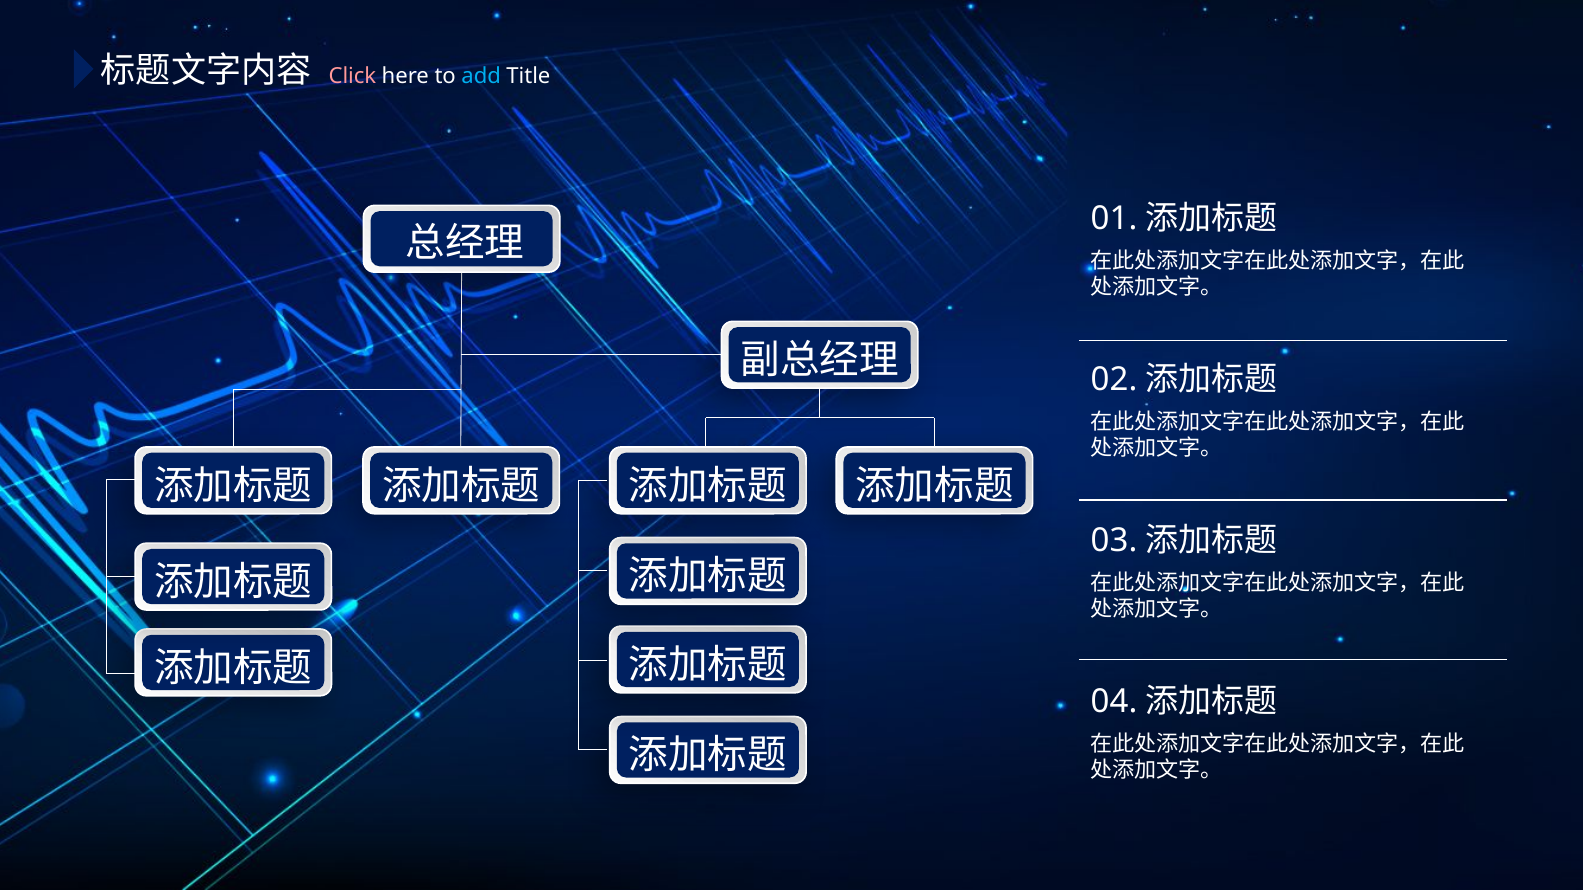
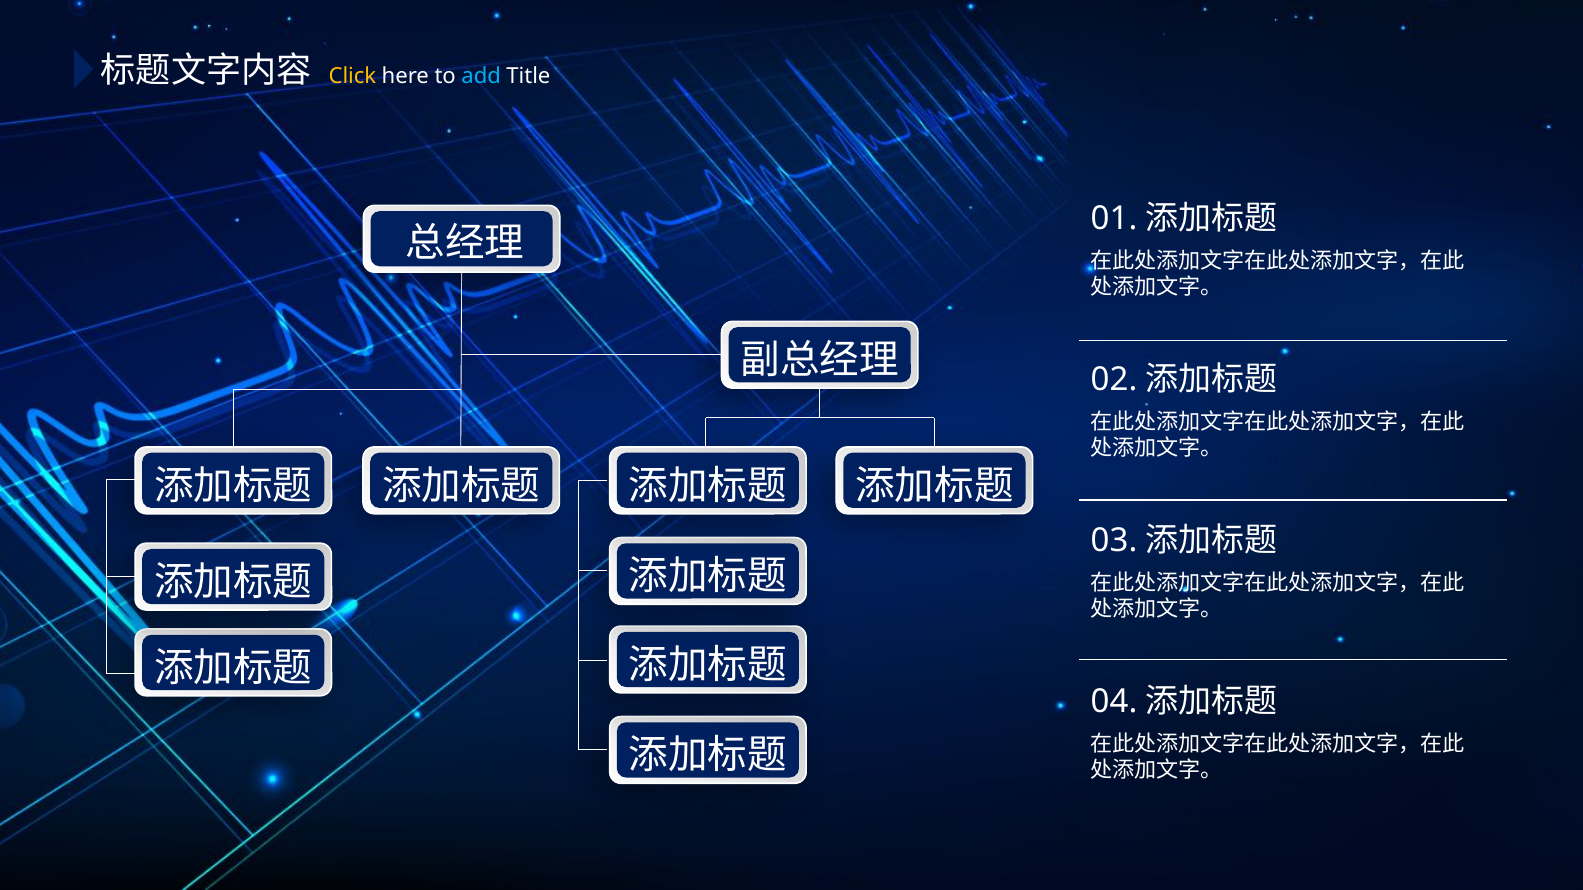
Click colour: pink -> yellow (352, 76)
